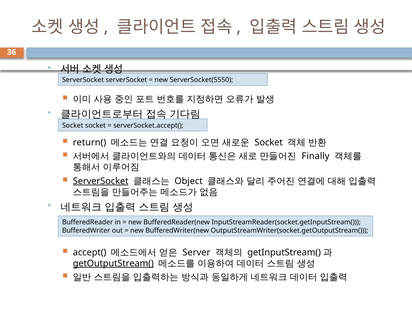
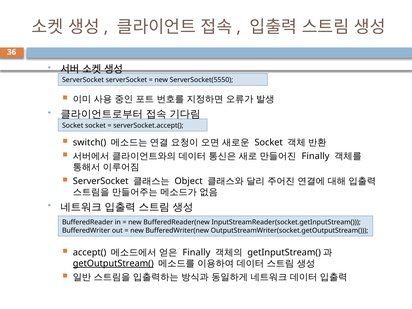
return(: return( -> switch( (90, 142)
ServerSocket underline: present -> none (101, 181)
Server: Server -> Finally (196, 252)
